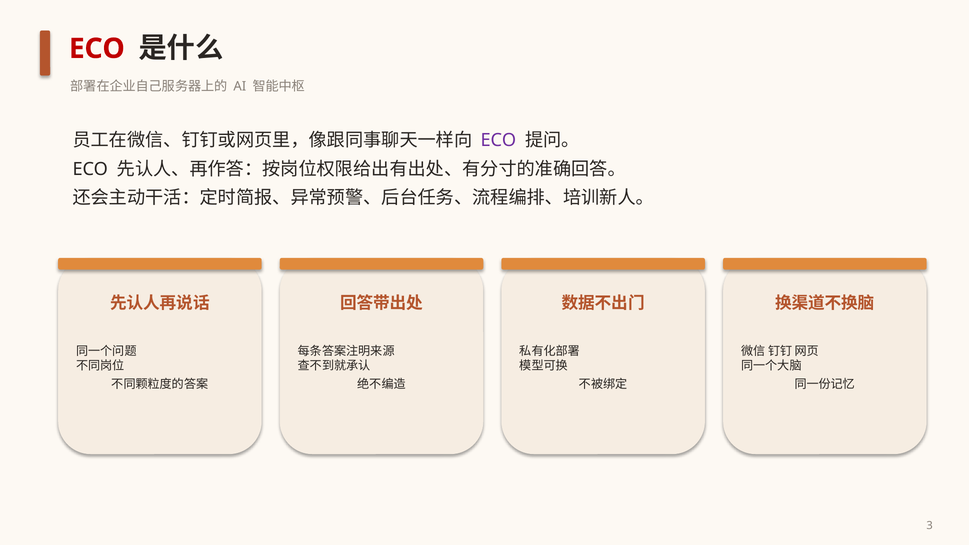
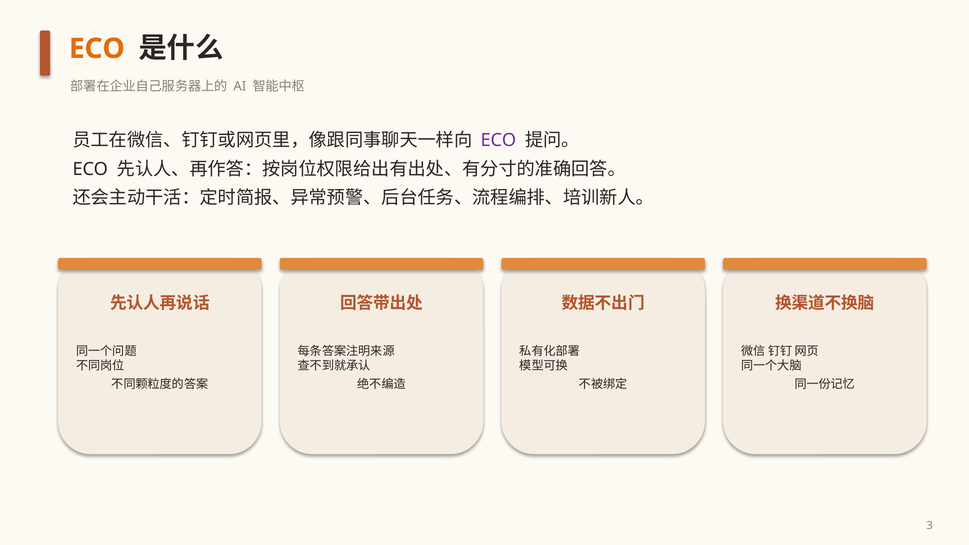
ECO colour: red -> orange (97, 49)
